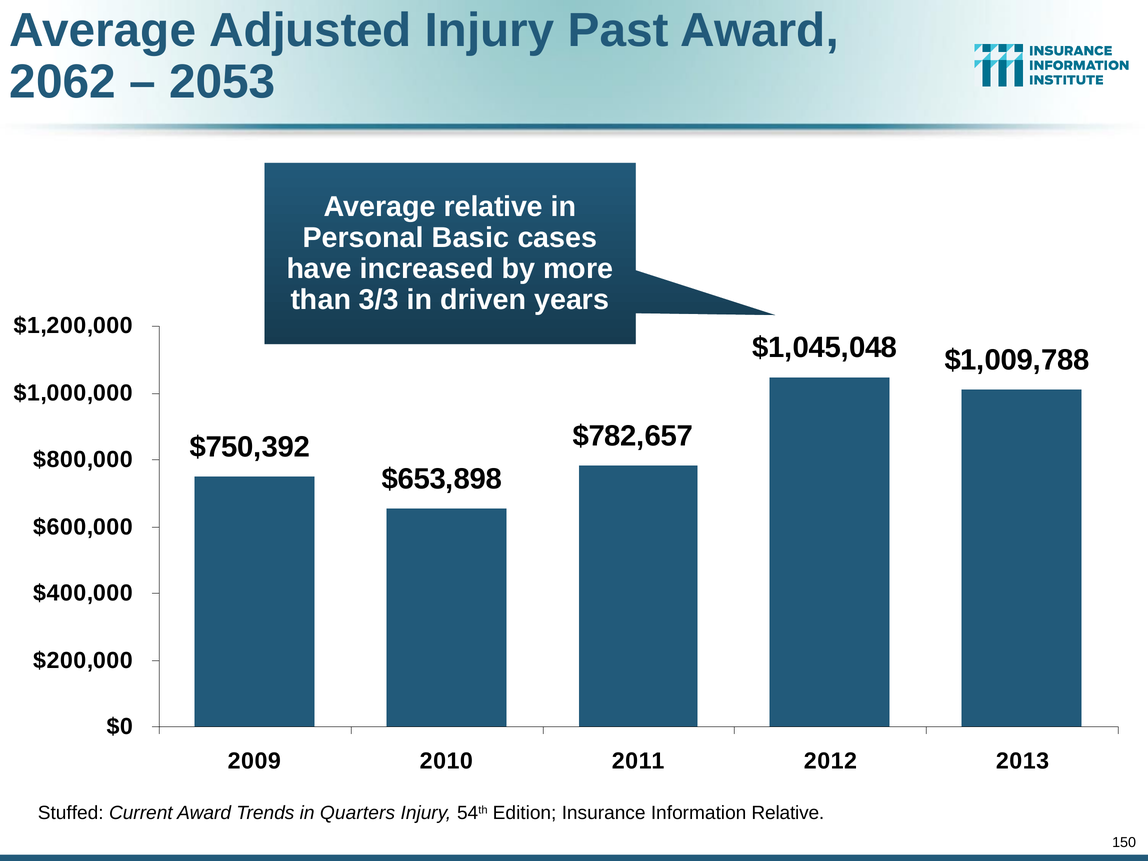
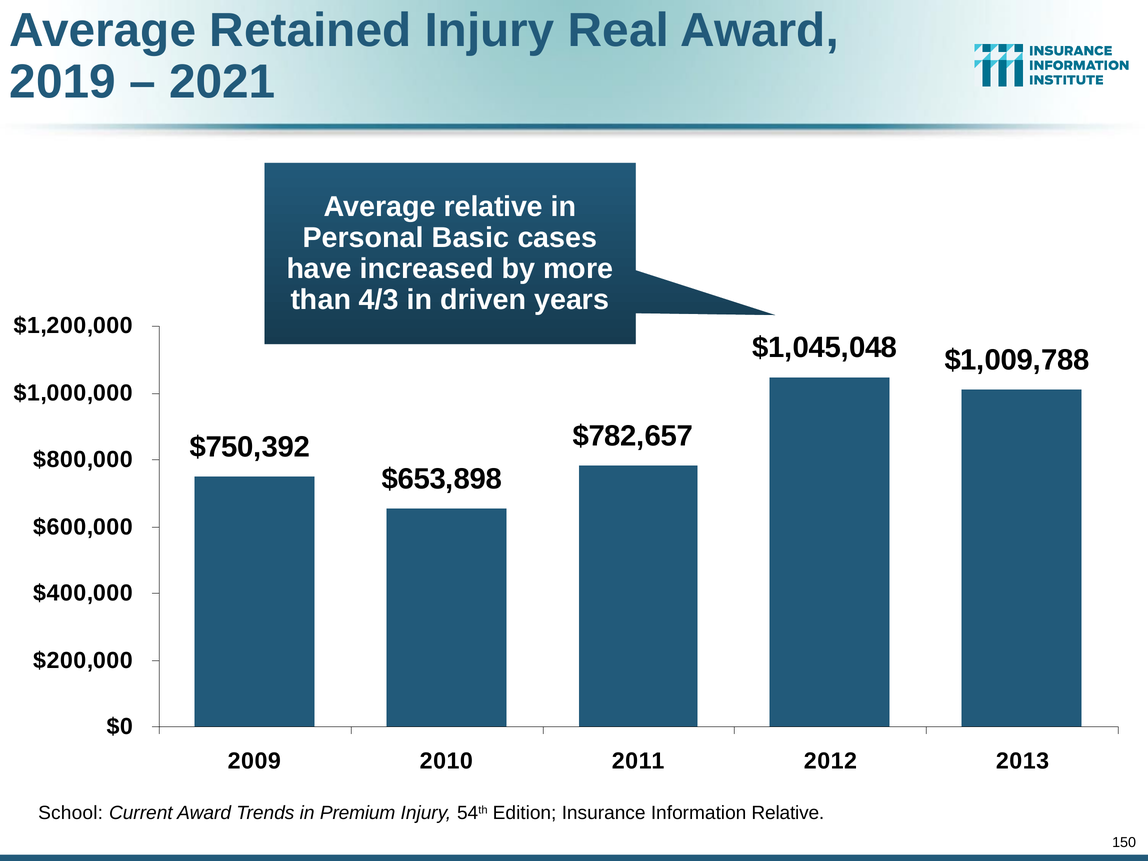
Adjusted: Adjusted -> Retained (310, 30)
Past: Past -> Real (618, 30)
2062: 2062 -> 2019 (63, 82)
2053: 2053 -> 2021 (222, 82)
3/3: 3/3 -> 4/3 (379, 300)
Stuffed: Stuffed -> School (71, 813)
Quarters: Quarters -> Premium (358, 813)
